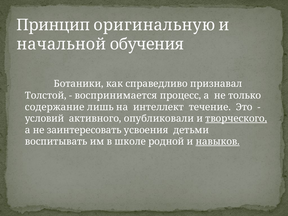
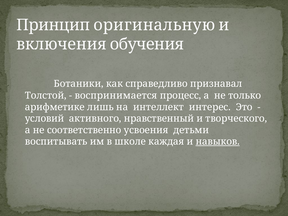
начальной: начальной -> включения (61, 44)
содержание: содержание -> арифметике (55, 107)
течение: течение -> интерес (210, 107)
опубликовали: опубликовали -> нравственный (159, 119)
творческого underline: present -> none (236, 119)
заинтересовать: заинтересовать -> соответственно (84, 130)
родной: родной -> каждая (166, 142)
